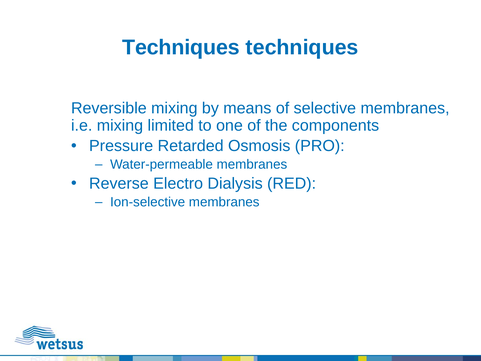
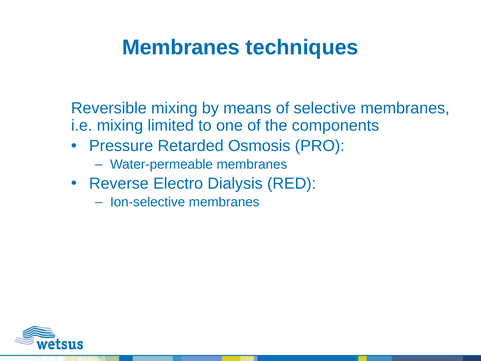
Techniques: Techniques -> Membranes (181, 47)
